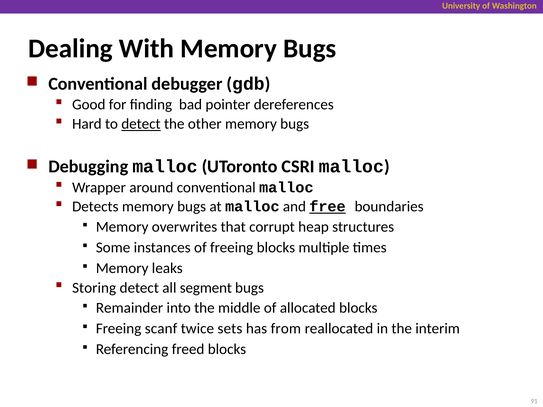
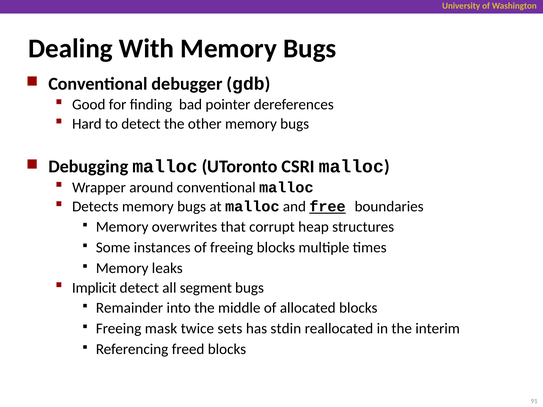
detect underline: present -> none (141, 124)
Storing: Storing -> Implicit (94, 288)
scanf: scanf -> mask (161, 329)
from: from -> stdin (286, 329)
